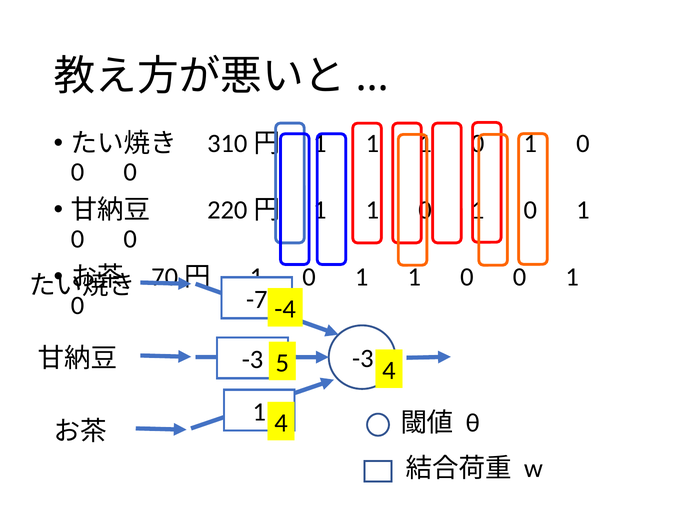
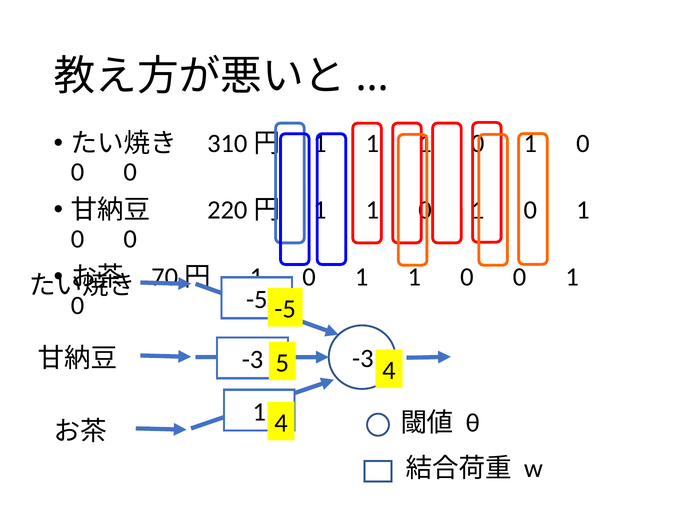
-7: -7 -> -5 (257, 300)
-4: -4 -> -5 (285, 310)
